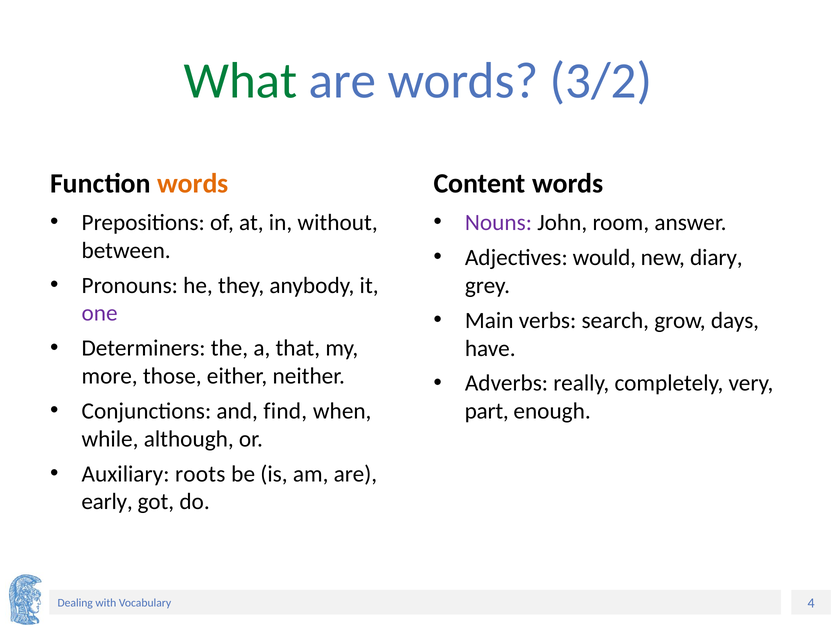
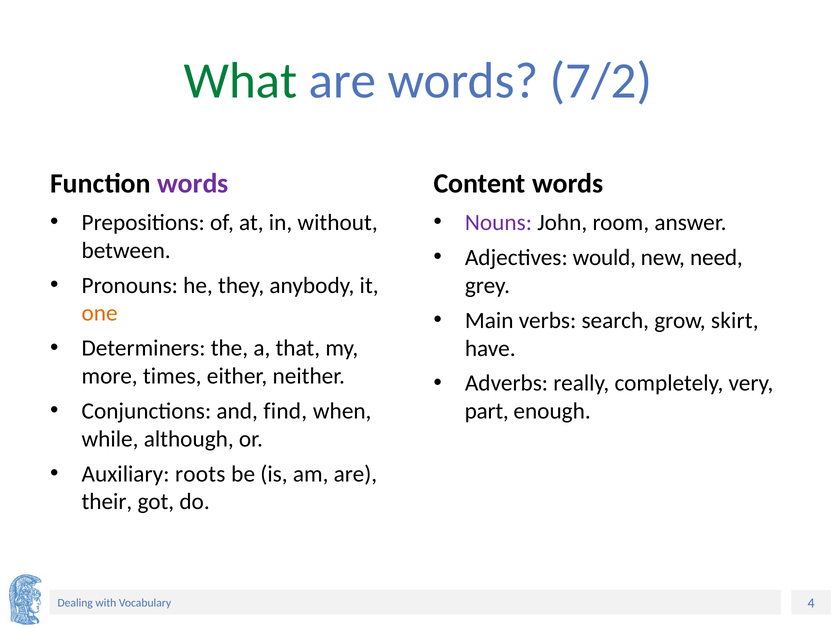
3/2: 3/2 -> 7/2 (601, 81)
words colour: orange -> purple (193, 184)
diary: diary -> need (716, 257)
one colour: purple -> orange (100, 313)
days: days -> skirt (735, 320)
those: those -> times (172, 376)
early: early -> their (107, 502)
